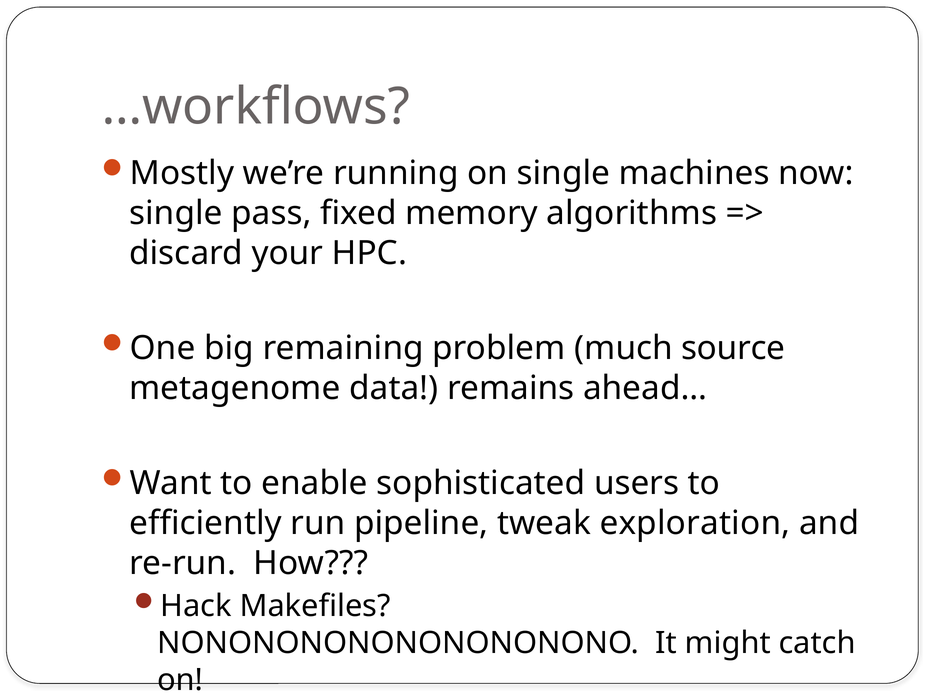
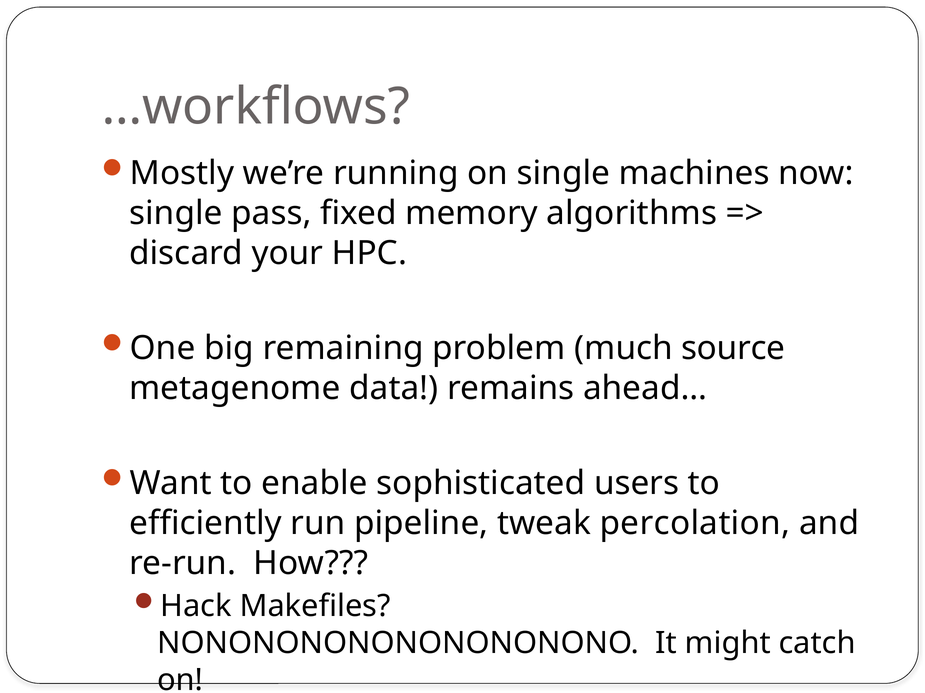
exploration: exploration -> percolation (695, 524)
